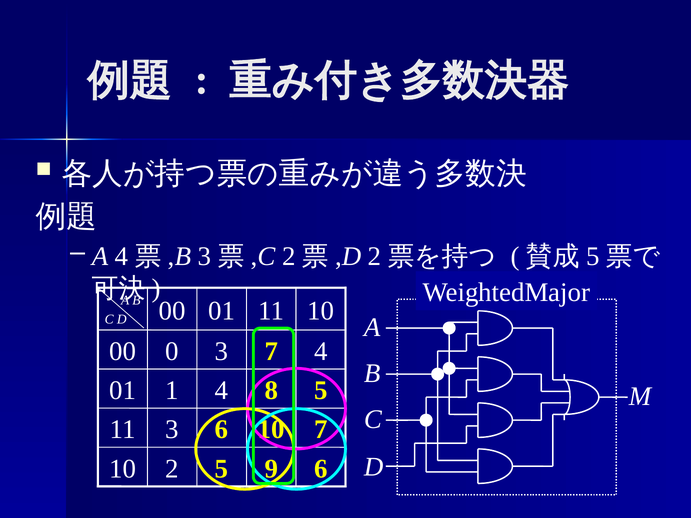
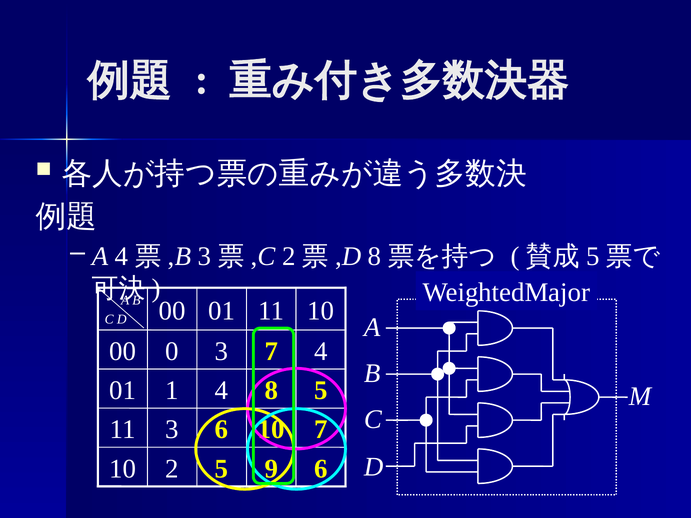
2: 2 -> 8 (375, 256)
